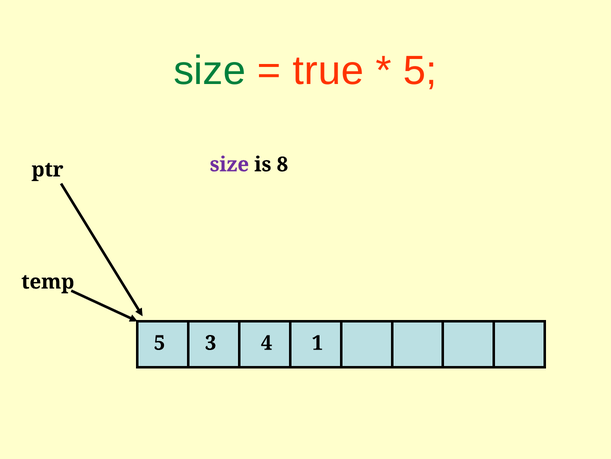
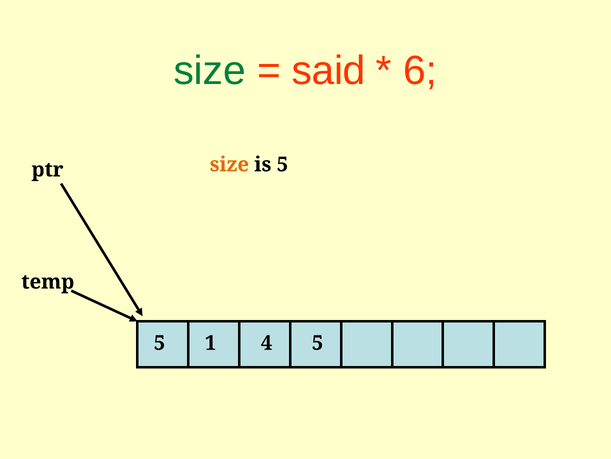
true: true -> said (329, 71)
5: 5 -> 6 (420, 71)
size colour: purple -> orange (229, 164)
is 8: 8 -> 5 (282, 164)
3: 3 -> 1 (211, 343)
4 1: 1 -> 5 (317, 343)
